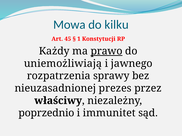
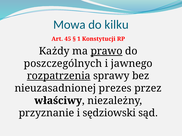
uniemożliwiają: uniemożliwiają -> poszczególnych (63, 64)
rozpatrzenia underline: none -> present (59, 76)
poprzednio: poprzednio -> przyznanie (46, 113)
immunitet: immunitet -> sędziowski (109, 113)
